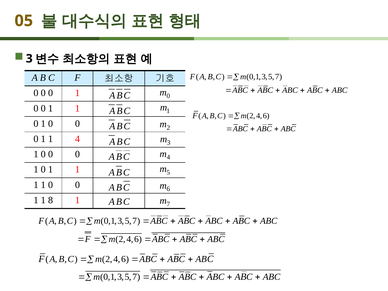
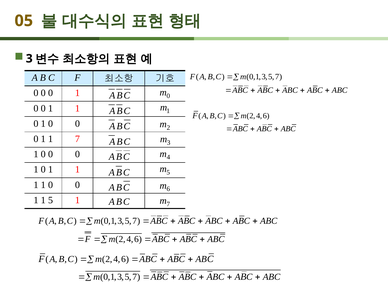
1 4: 4 -> 7 (77, 139)
1 8: 8 -> 5 (51, 200)
